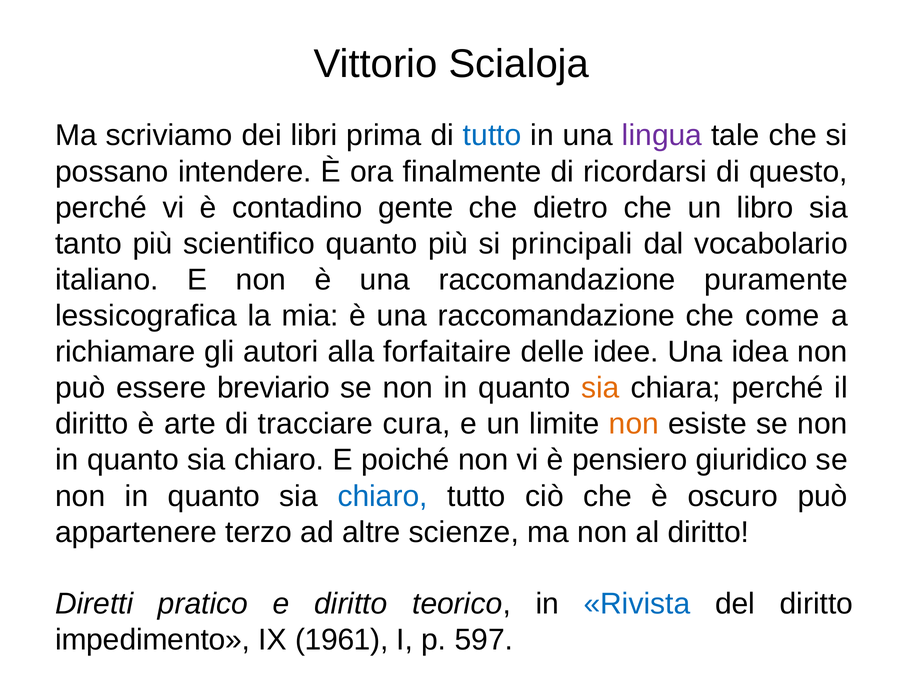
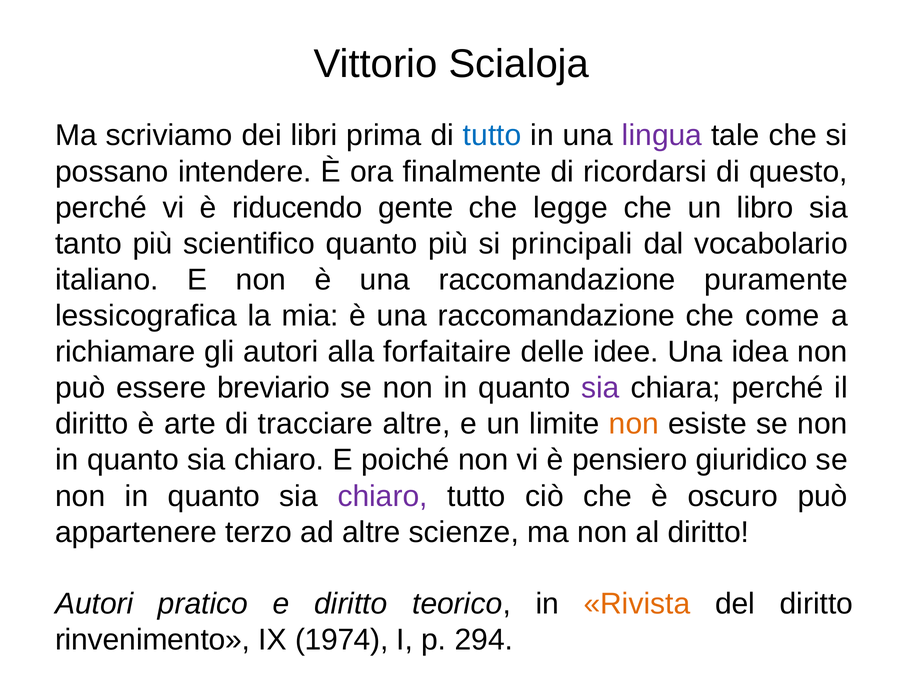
contadino: contadino -> riducendo (297, 208)
dietro: dietro -> legge (570, 208)
sia colour: orange -> purple (600, 388)
tracciare cura: cura -> altre (417, 424)
chiaro colour: blue -> purple (383, 496)
Diretti: Diretti -> Autori (94, 604)
Rivista colour: blue -> orange (637, 604)
impedimento: impedimento -> rinvenimento (153, 640)
1961: 1961 -> 1974 (342, 640)
597: 597 -> 294 (484, 640)
